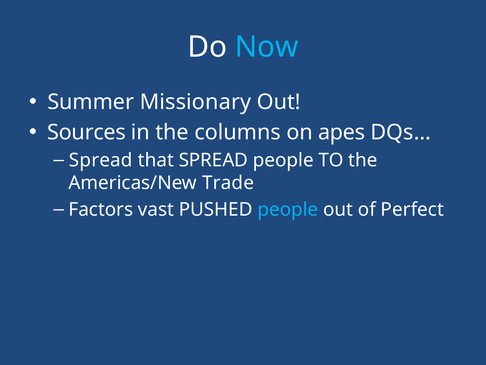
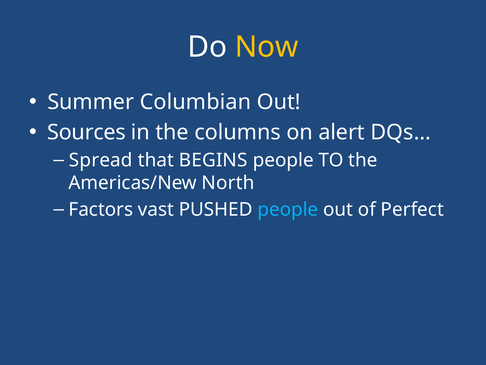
Now colour: light blue -> yellow (267, 47)
Missionary: Missionary -> Columbian (195, 102)
apes: apes -> alert (342, 132)
that SPREAD: SPREAD -> BEGINS (213, 160)
Trade: Trade -> North (228, 183)
